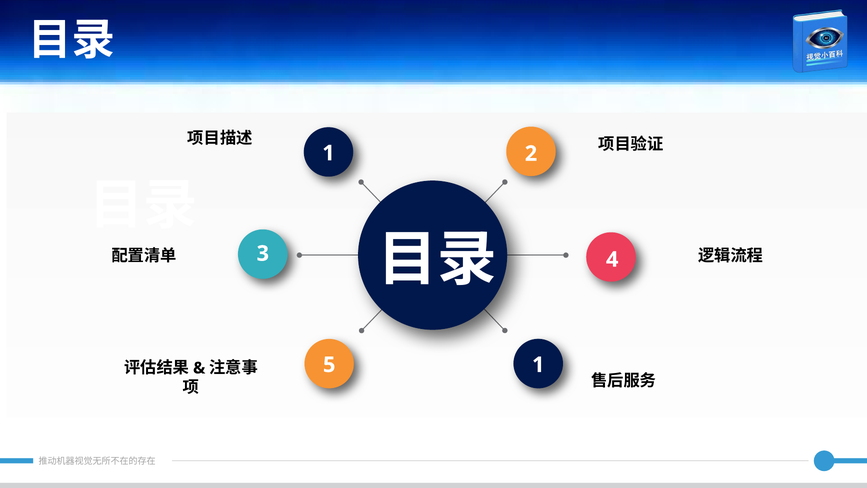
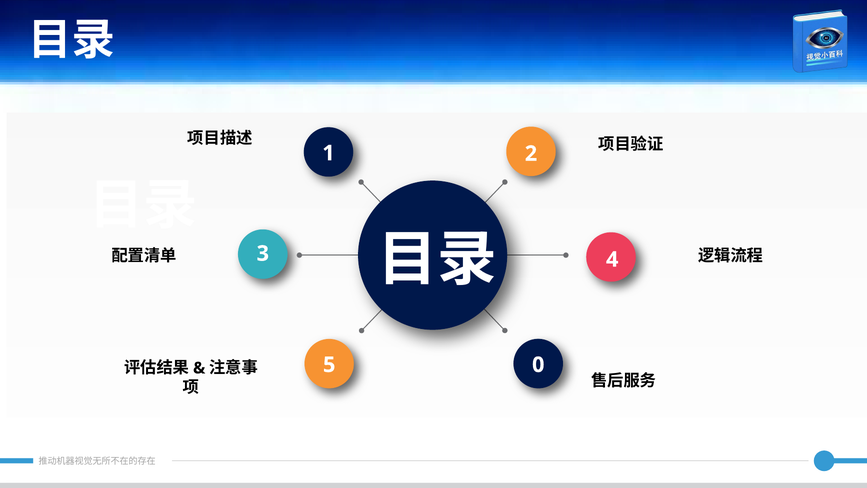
5 1: 1 -> 0 (538, 365)
